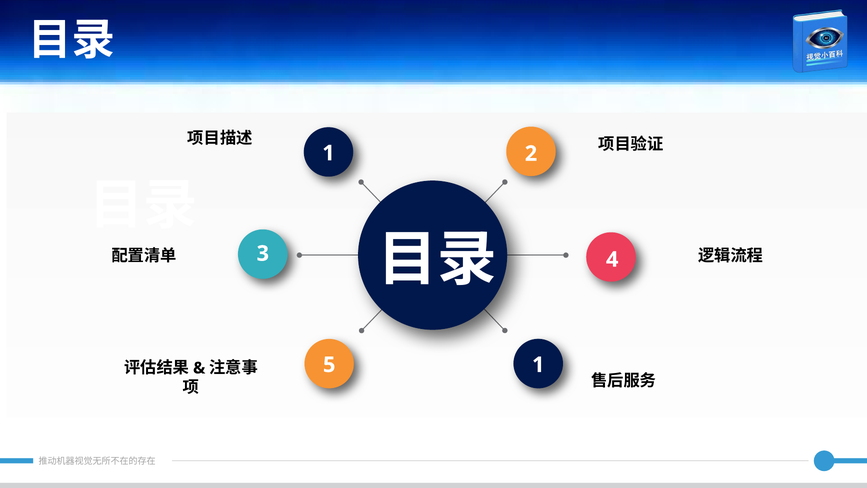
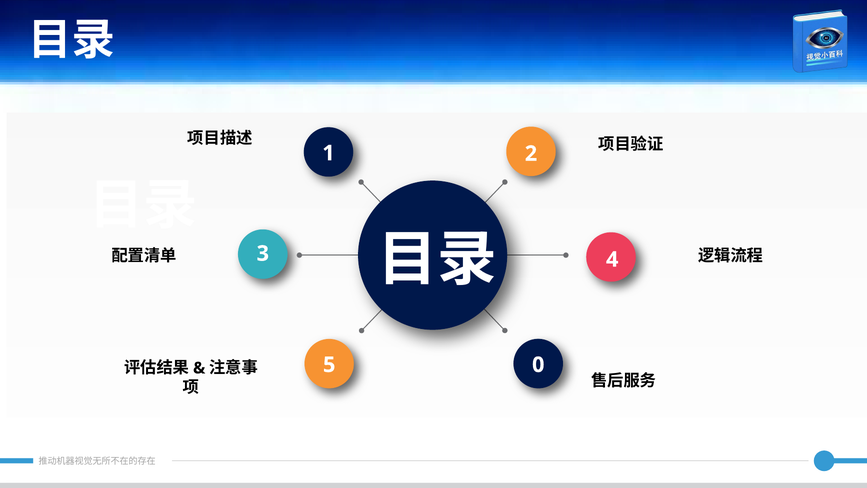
5 1: 1 -> 0 (538, 365)
